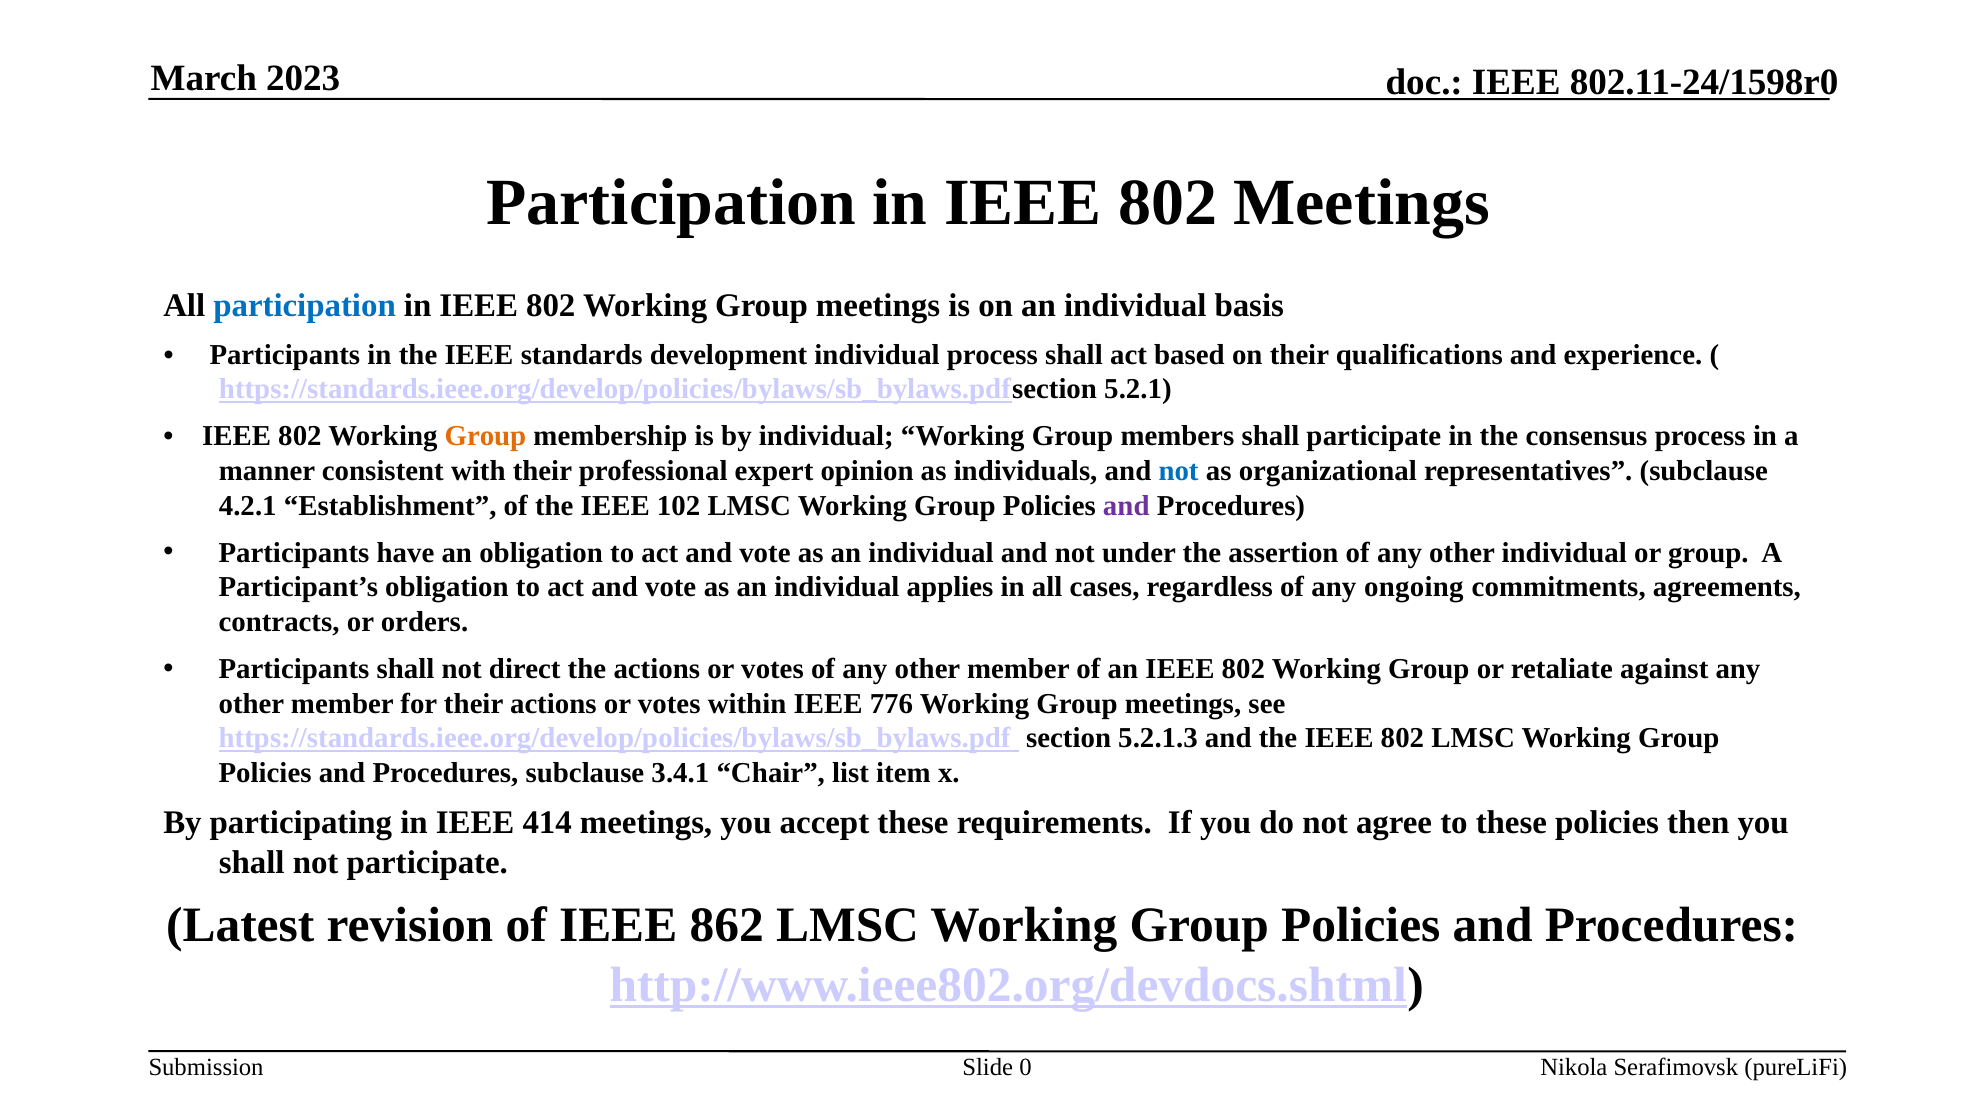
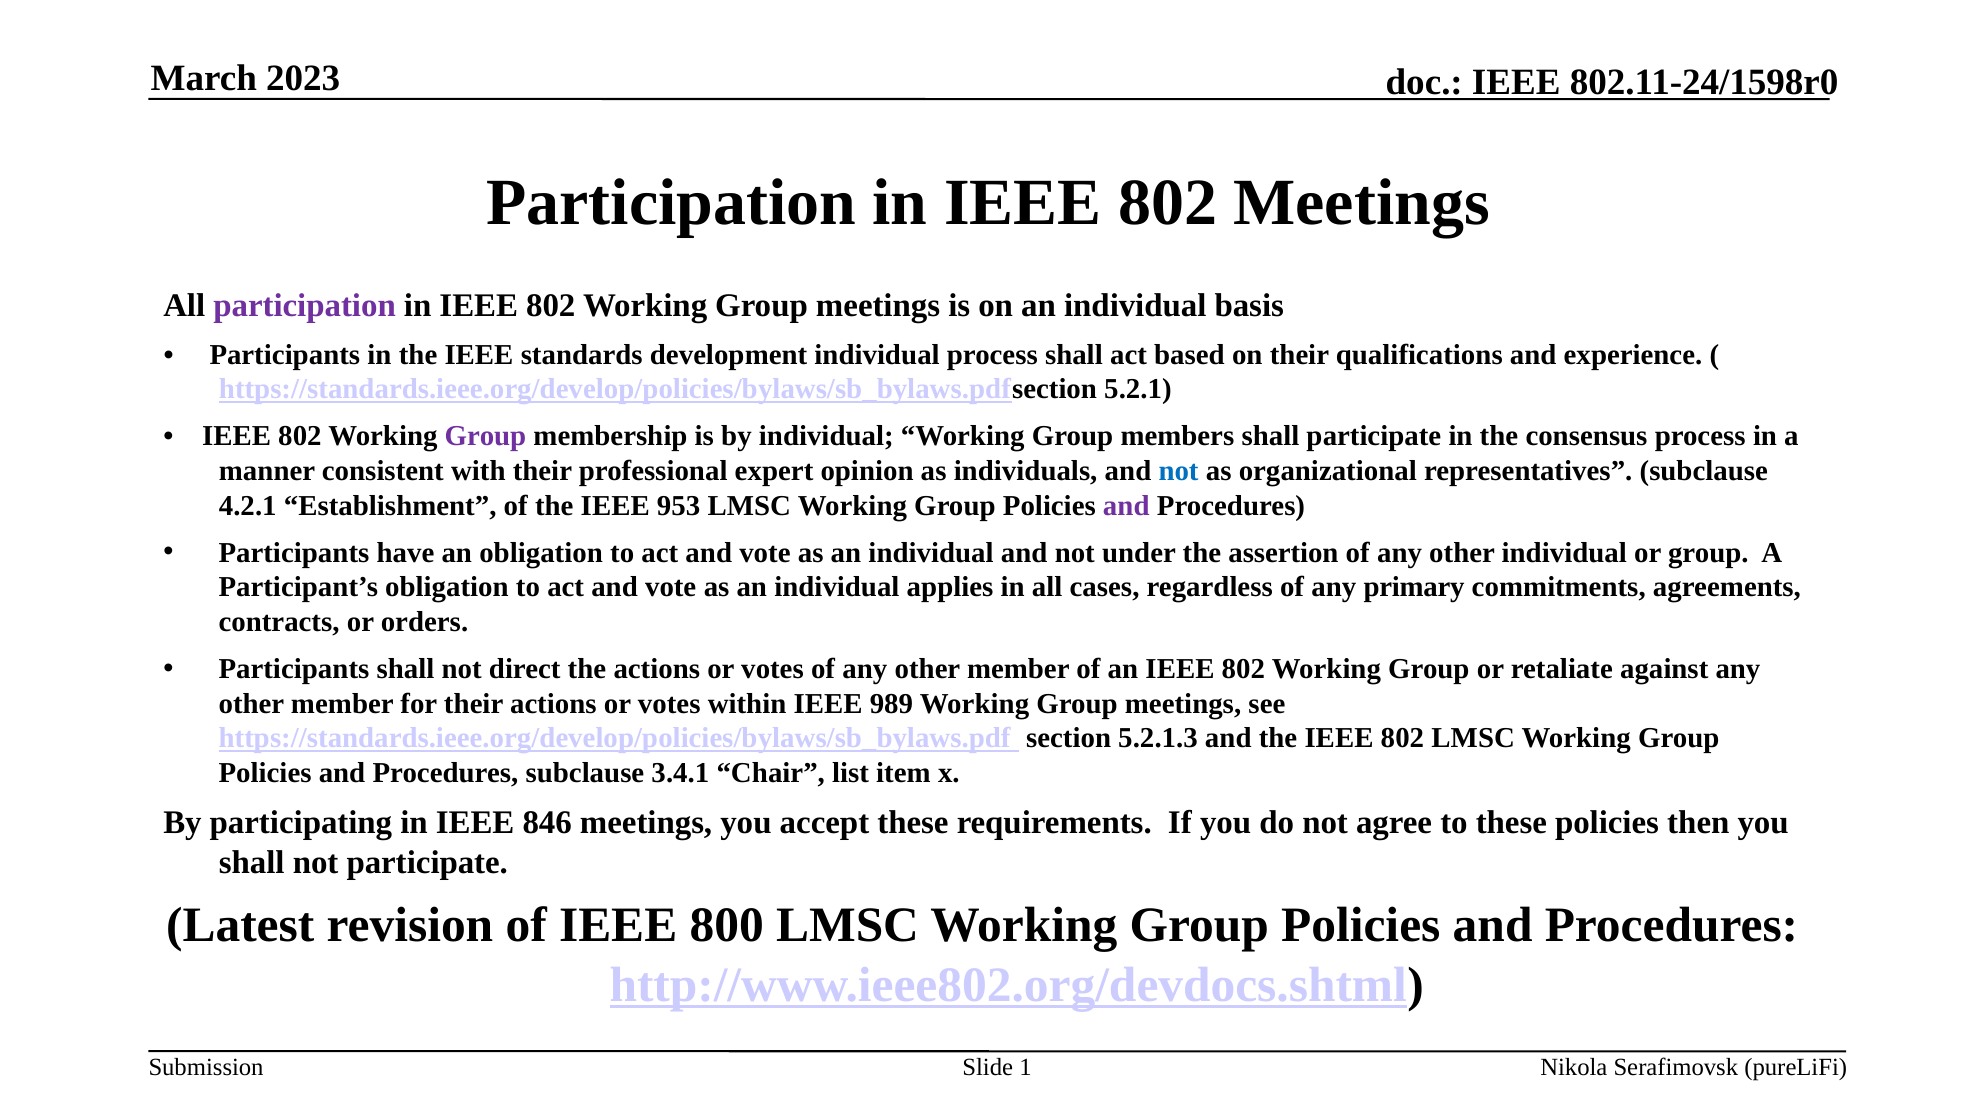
participation colour: blue -> purple (305, 305)
Group colour: orange -> purple (485, 436)
102: 102 -> 953 (679, 506)
ongoing: ongoing -> primary (1414, 587)
776: 776 -> 989 (891, 703)
414: 414 -> 846 (547, 823)
862: 862 -> 800 (727, 925)
0: 0 -> 1 (1026, 1067)
